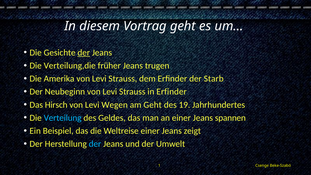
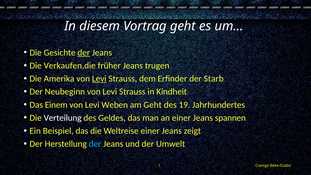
Verteilung,die: Verteilung,die -> Verkaufen,die (70, 66)
Levi underline: none -> present (99, 79)
in Erfinder: Erfinder -> Kindheit (172, 92)
Hirsch: Hirsch -> Einem (56, 105)
Wegen: Wegen -> Weben (115, 105)
Verteilung colour: light blue -> white (63, 118)
